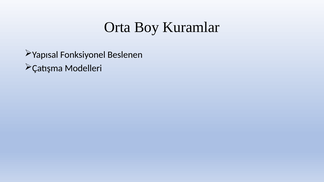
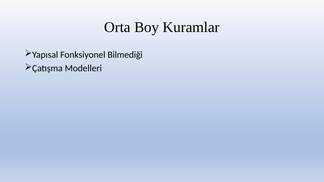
Beslenen: Beslenen -> Bilmediği (125, 55)
